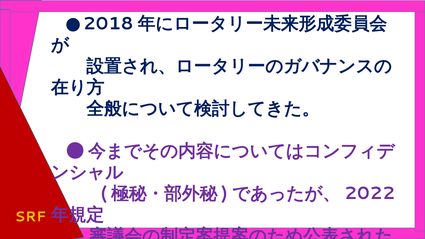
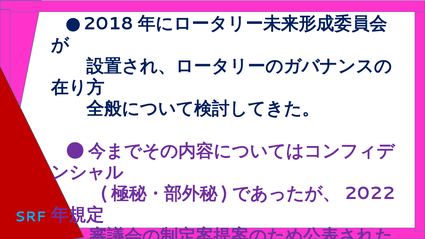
SRF colour: yellow -> light blue (30, 217)
